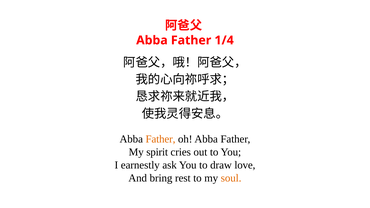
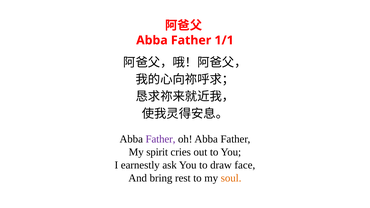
1/4: 1/4 -> 1/1 (224, 40)
Father colour: orange -> purple (160, 139)
love: love -> face (245, 165)
